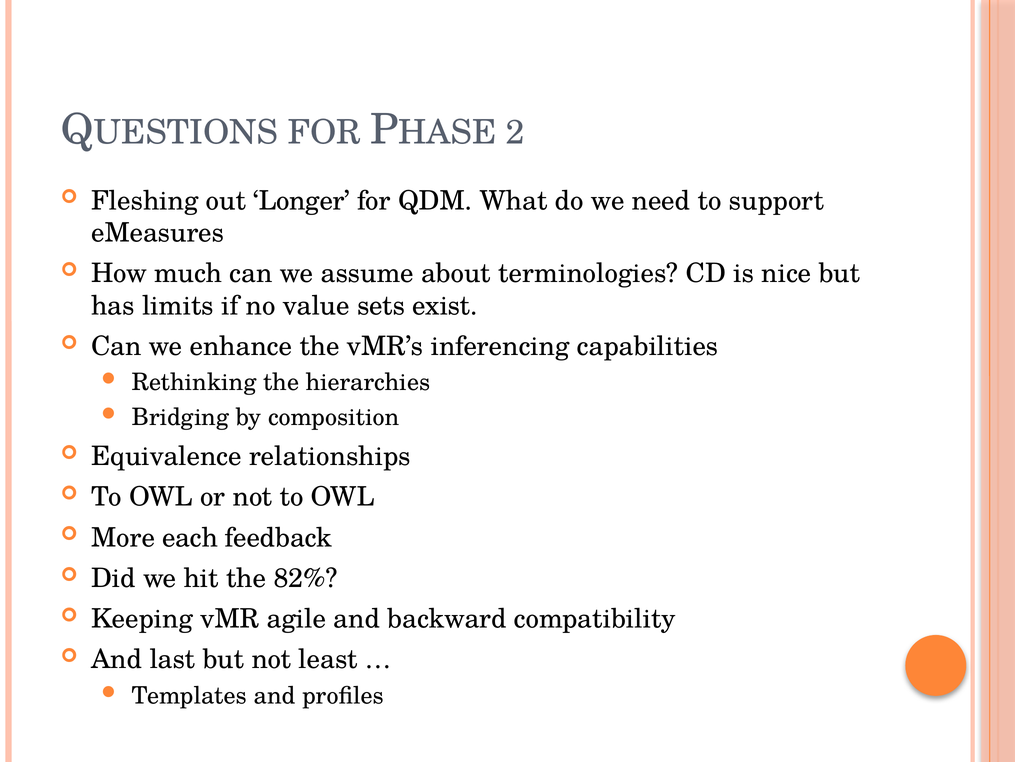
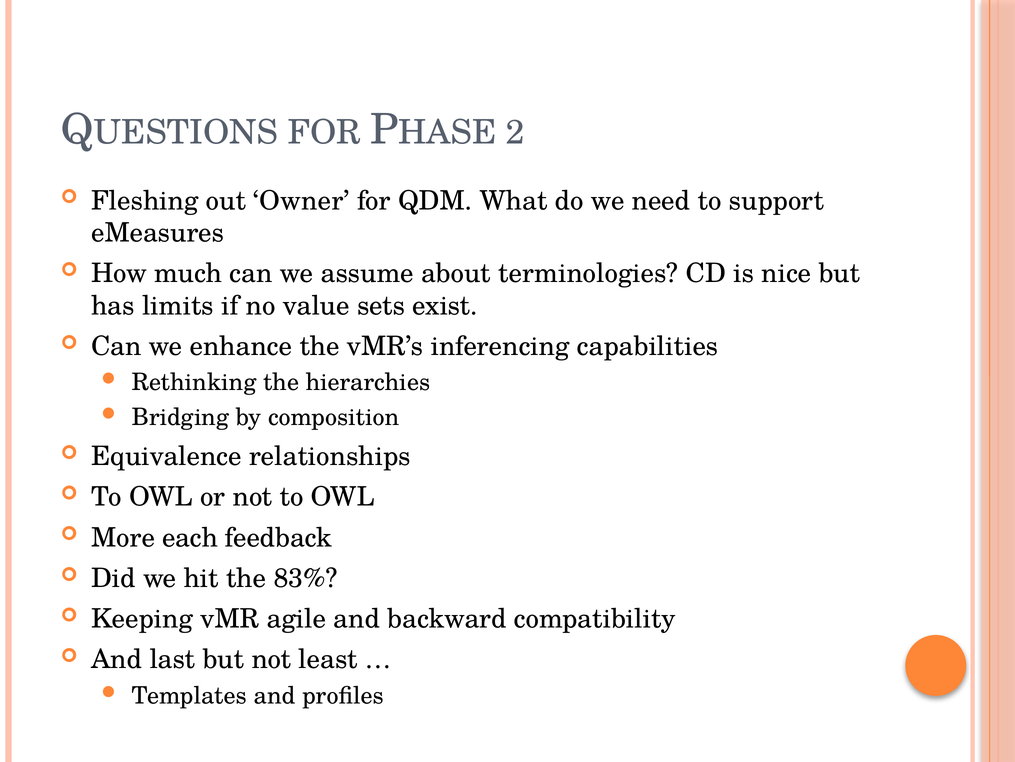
Longer: Longer -> Owner (301, 201)
82%: 82% -> 83% (306, 578)
